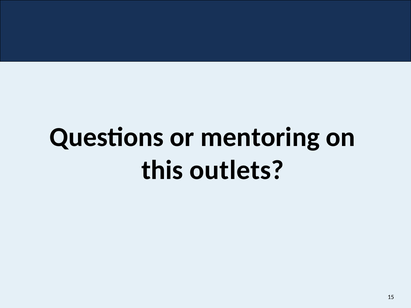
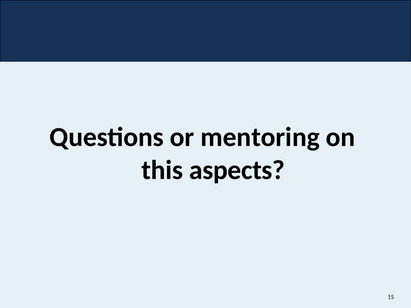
outlets: outlets -> aspects (237, 170)
